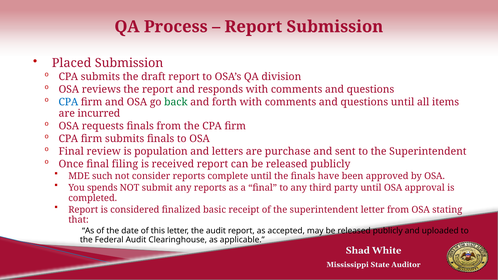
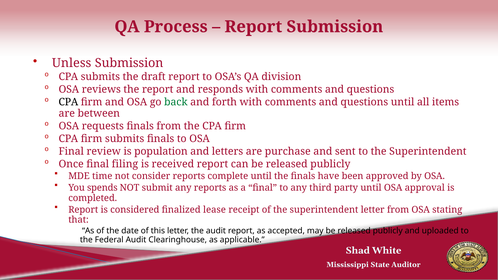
Placed: Placed -> Unless (72, 63)
CPA colour: blue -> black (68, 102)
incurred: incurred -> between (99, 113)
such: such -> time (102, 176)
basic: basic -> lease (214, 210)
